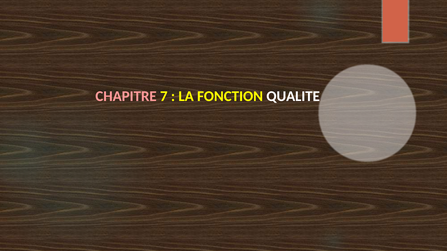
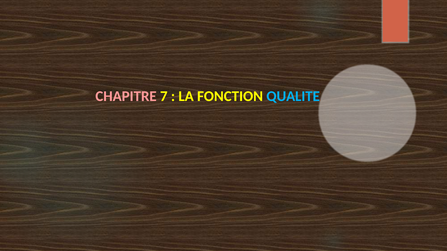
QUALITE colour: white -> light blue (293, 96)
